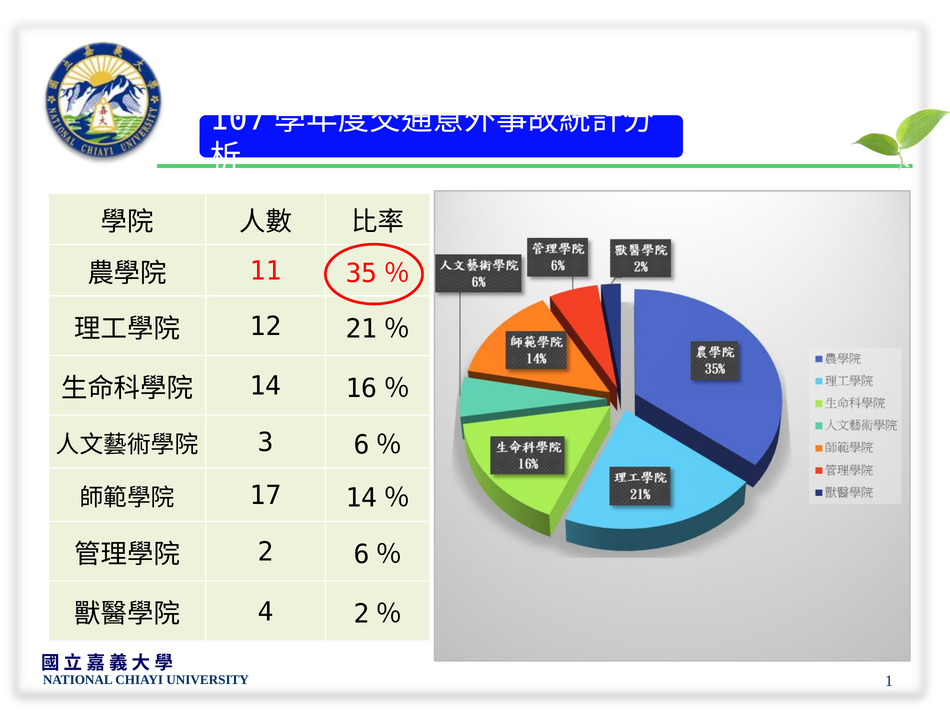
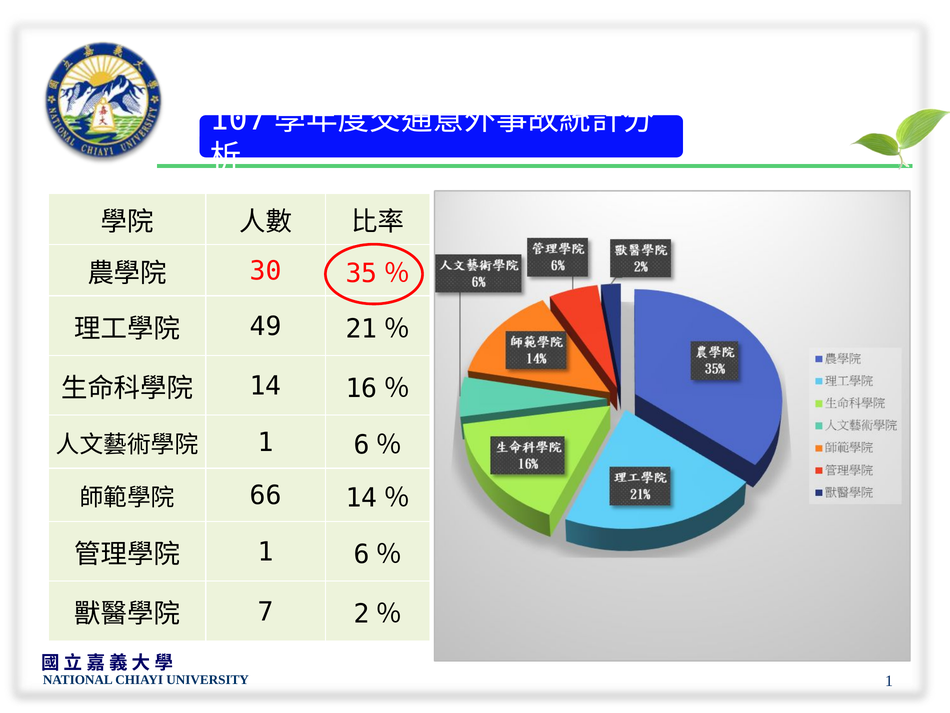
11: 11 -> 30 (266, 271)
12: 12 -> 49 (266, 326)
3: 3 -> 1 (266, 442)
17: 17 -> 66 (266, 495)
2: 2 -> 1 (266, 552)
4: 4 -> 7 (266, 611)
